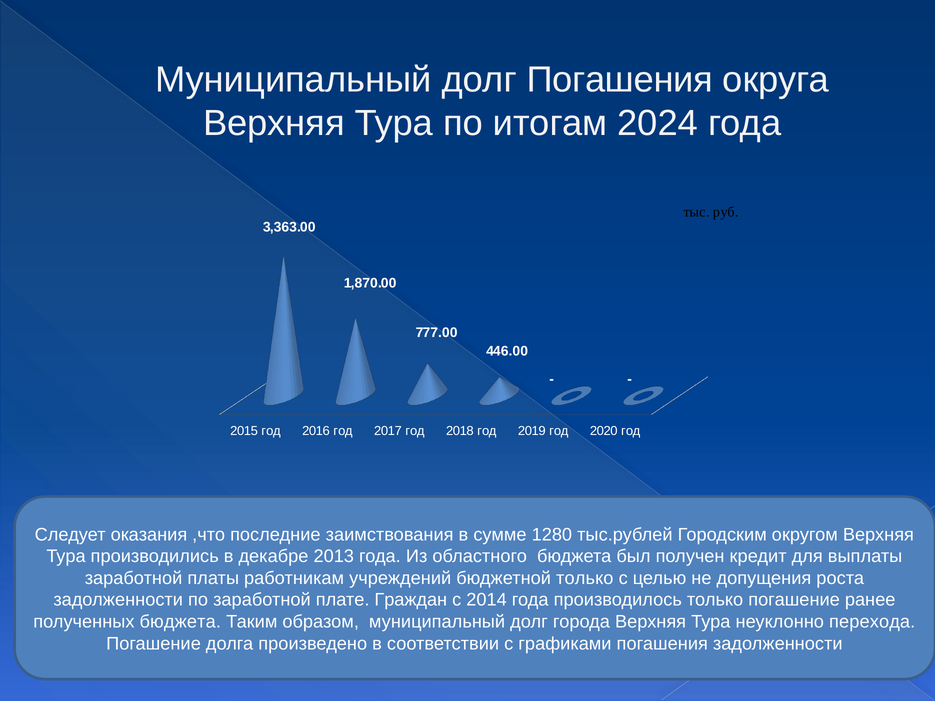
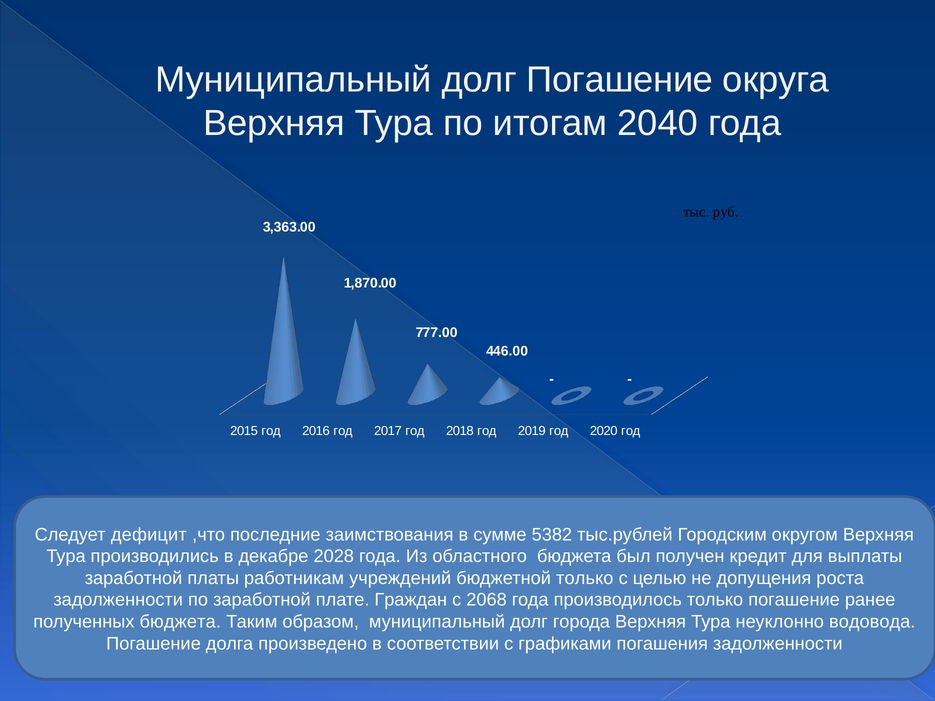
долг Погашения: Погашения -> Погашение (620, 80)
2024: 2024 -> 2040 (658, 123)
оказания: оказания -> дефицит (149, 535)
1280: 1280 -> 5382 (552, 535)
2013: 2013 -> 2028 (334, 557)
2014: 2014 -> 2068 (487, 600)
перехода: перехода -> водовода (872, 622)
